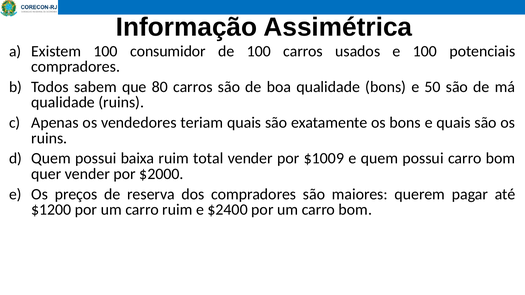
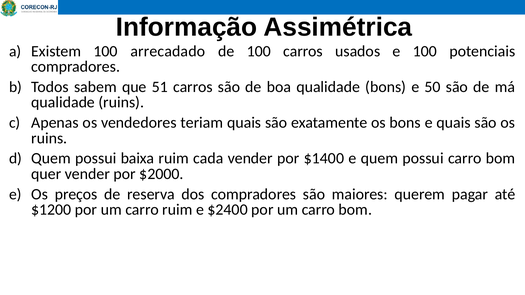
consumidor: consumidor -> arrecadado (168, 51)
80: 80 -> 51 (160, 87)
total: total -> cada (208, 159)
$1009: $1009 -> $1400 (324, 159)
